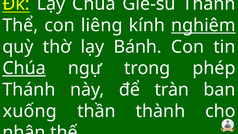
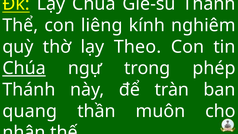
nghiêm underline: present -> none (203, 25)
Bánh: Bánh -> Theo (138, 47)
xuống: xuống -> quang (30, 111)
thành: thành -> muôn (160, 111)
